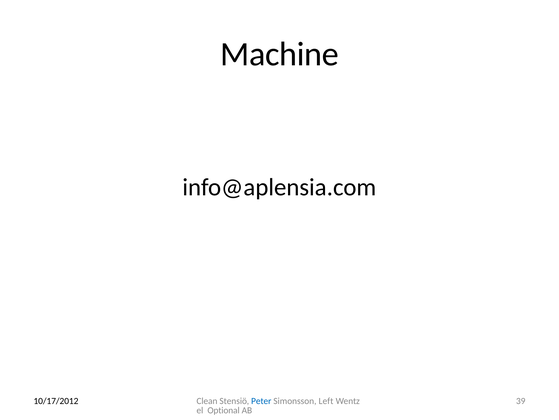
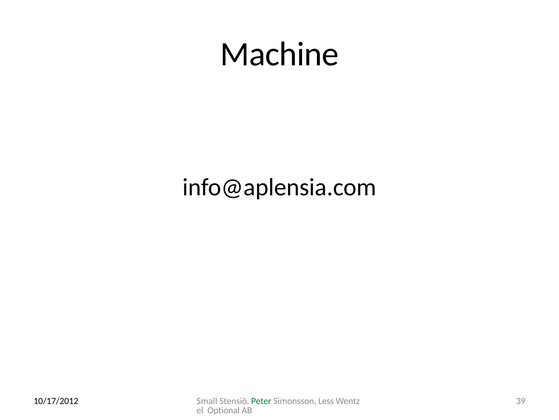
Clean: Clean -> Small (207, 400)
Peter colour: blue -> green (261, 400)
Left: Left -> Less (326, 400)
